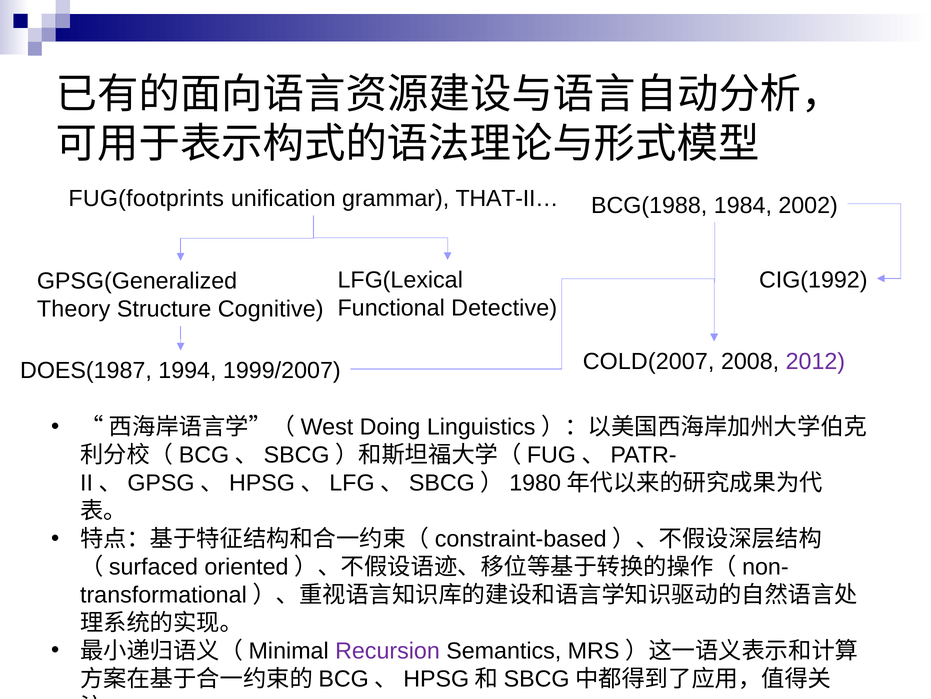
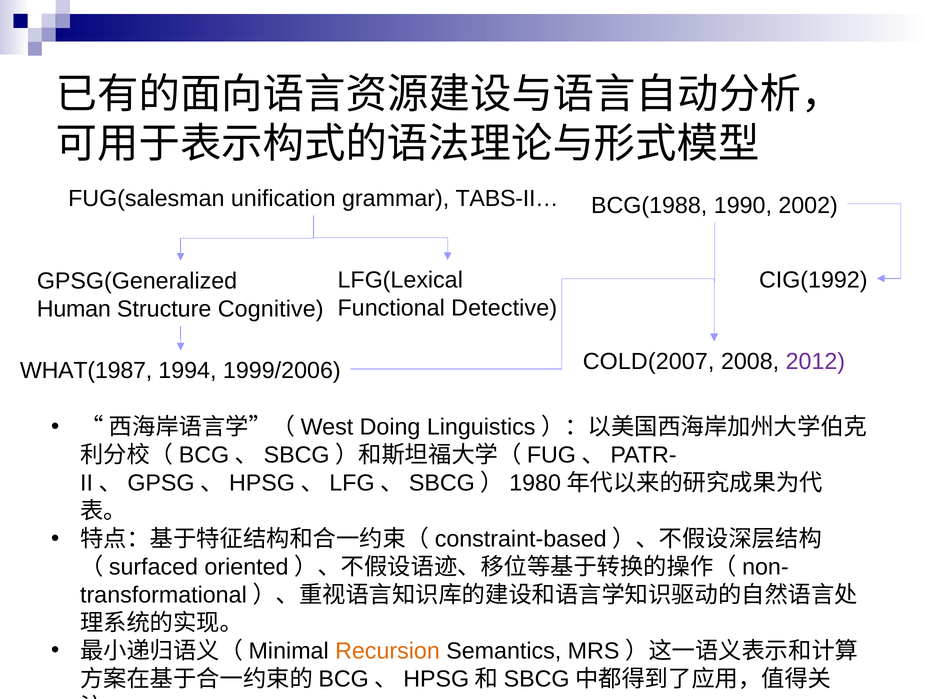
FUG(footprints: FUG(footprints -> FUG(salesman (146, 198)
THAT-II…: THAT-II… -> TABS-II… (507, 198)
1984: 1984 -> 1990 (743, 205)
Theory: Theory -> Human (74, 309)
DOES(1987: DOES(1987 -> WHAT(1987 (86, 370)
1999/2007: 1999/2007 -> 1999/2006 (282, 370)
Recursion colour: purple -> orange (387, 650)
